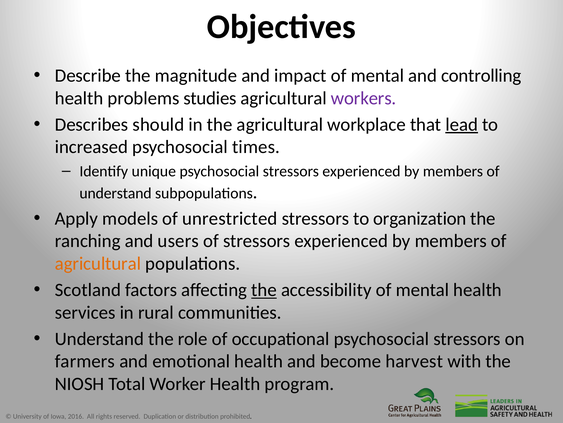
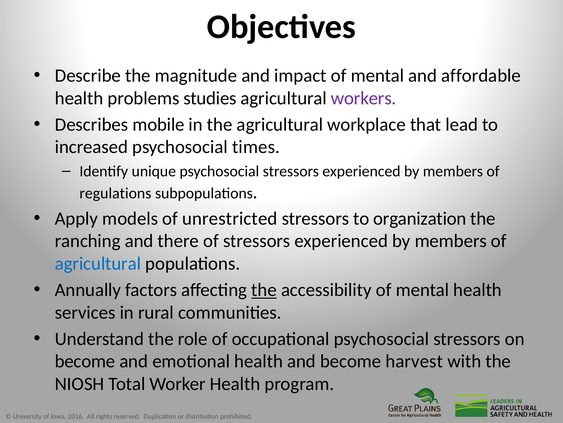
controlling: controlling -> affordable (481, 76)
should: should -> mobile (159, 124)
lead underline: present -> none (462, 124)
understand: understand -> regulations (115, 193)
users: users -> there (178, 241)
agricultural colour: orange -> blue (98, 263)
Scotland: Scotland -> Annually (88, 289)
farmers: farmers -> become (85, 361)
